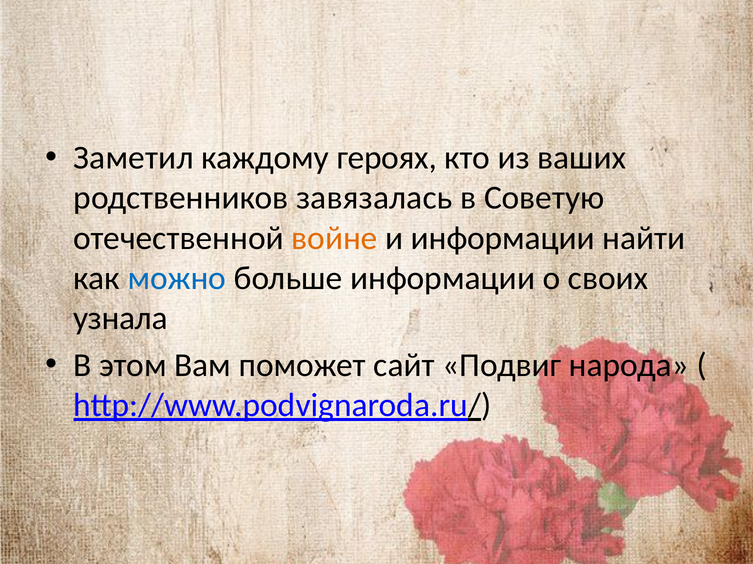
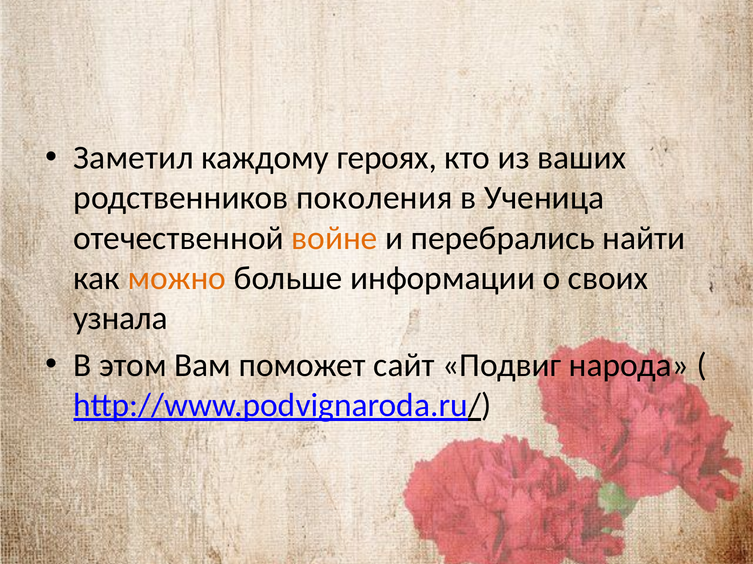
завязалась: завязалась -> поколения (374, 198)
Советую: Советую -> Ученица (544, 198)
и информации: информации -> перебрались (503, 238)
можно colour: blue -> orange (177, 278)
